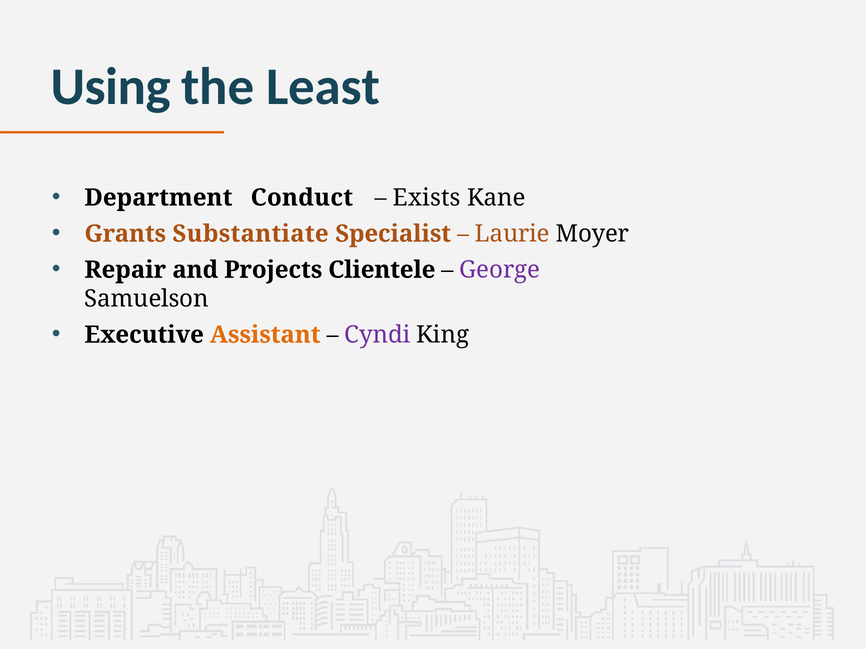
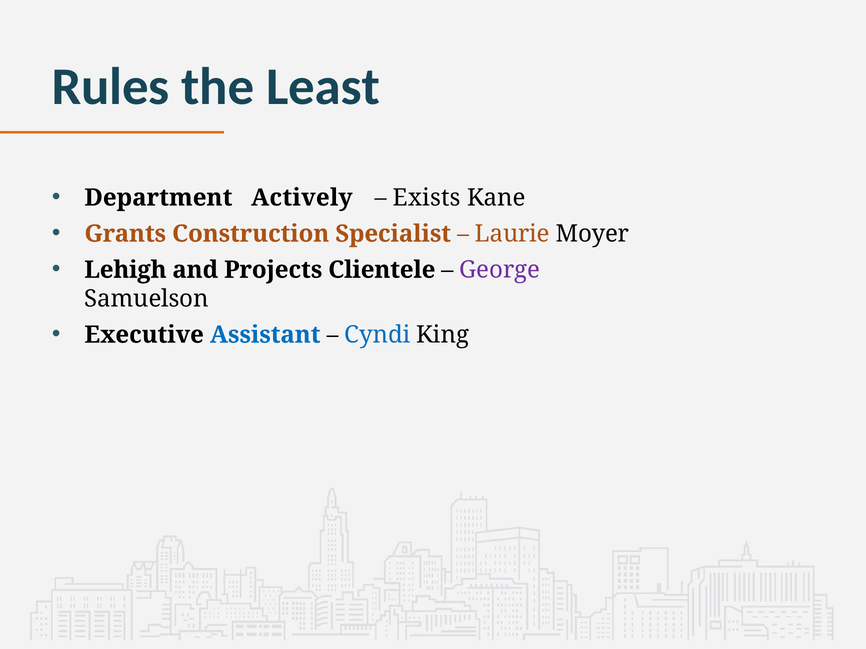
Using: Using -> Rules (111, 87)
Conduct: Conduct -> Actively (302, 198)
Substantiate: Substantiate -> Construction (251, 234)
Repair: Repair -> Lehigh (125, 270)
Assistant colour: orange -> blue (265, 335)
Cyndi colour: purple -> blue (377, 335)
